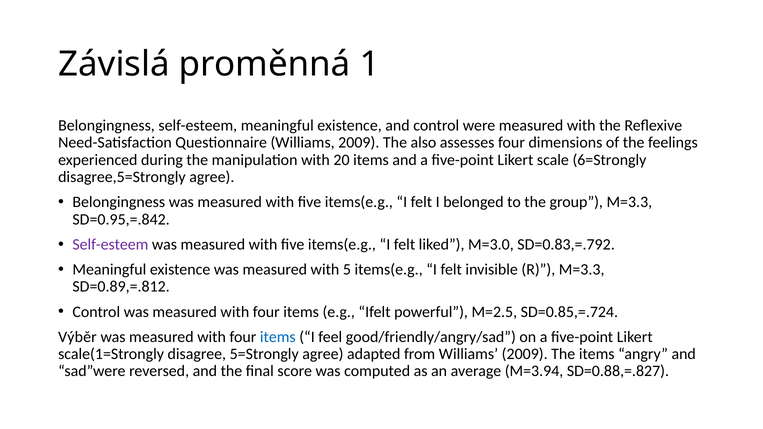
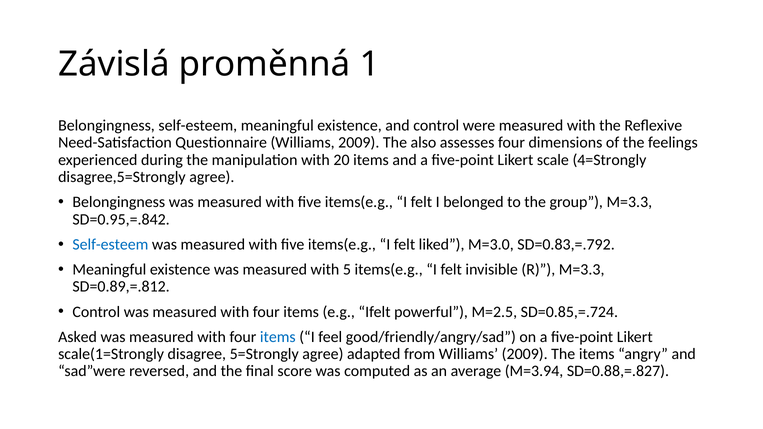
6=Strongly: 6=Strongly -> 4=Strongly (609, 160)
Self-esteem colour: purple -> blue (110, 245)
Výběr: Výběr -> Asked (78, 337)
